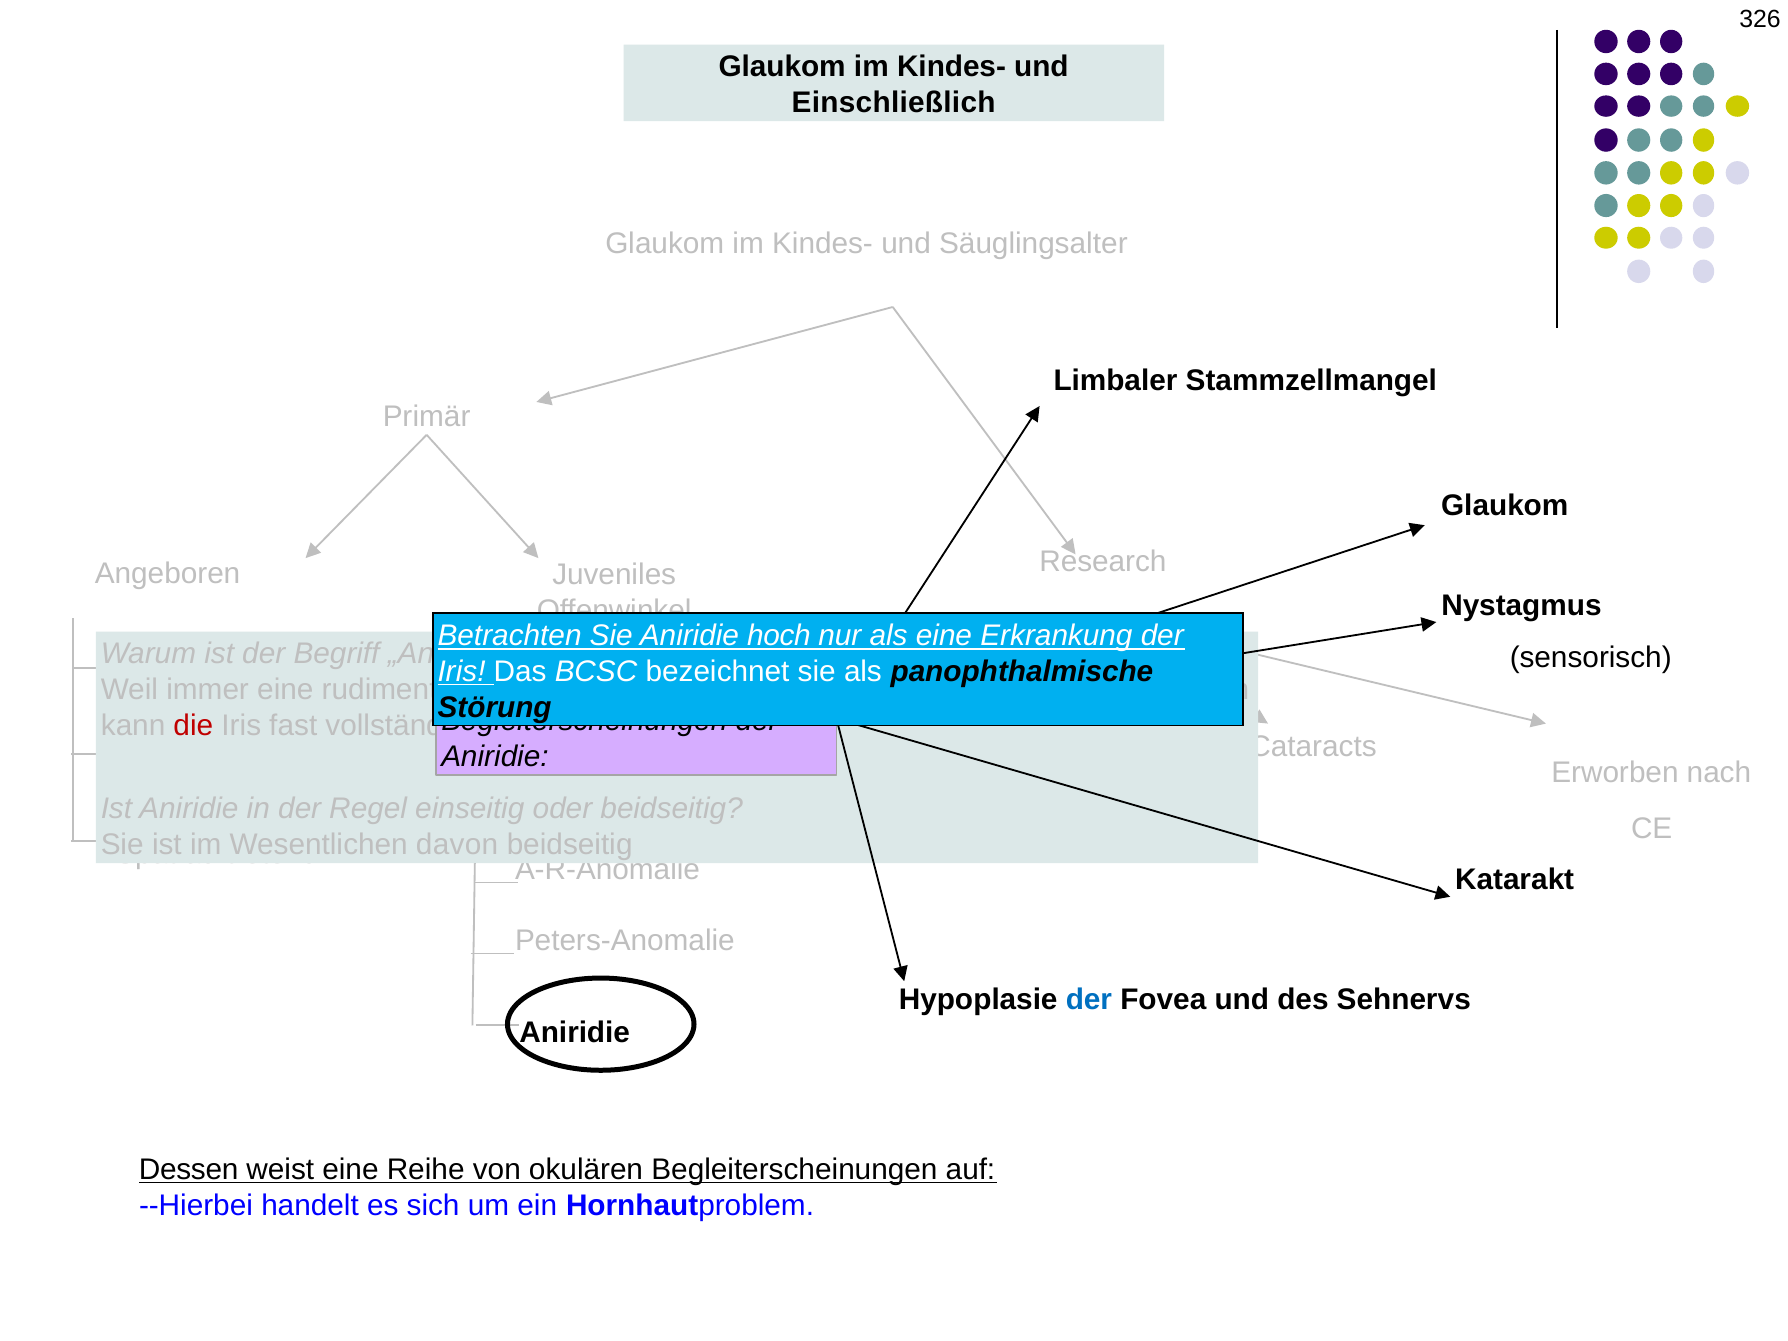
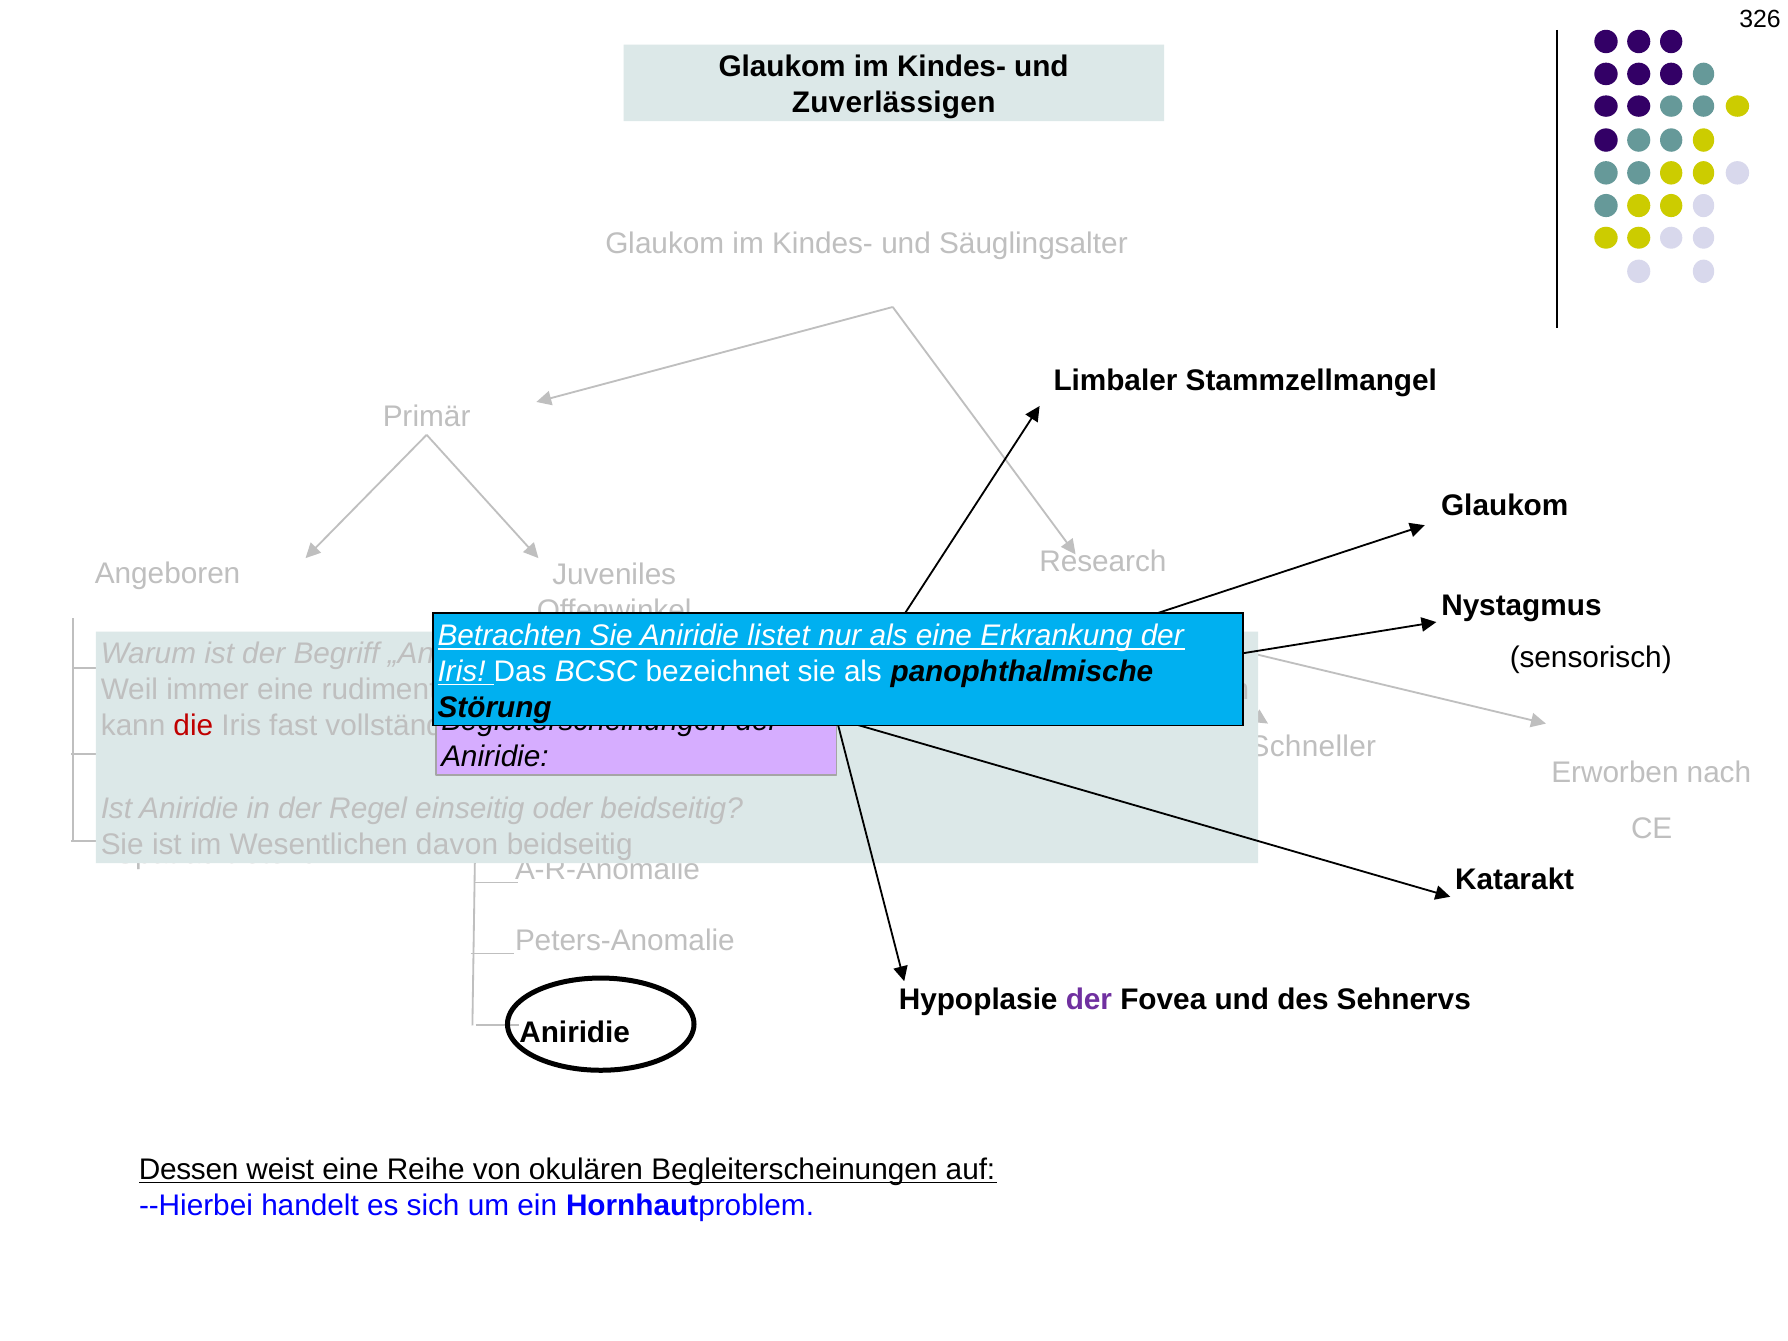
Einschließlich: Einschließlich -> Zuverlässigen (894, 103)
hoch: hoch -> listet (779, 636)
Cataracts: Cataracts -> Schneller (1313, 747)
der colour: blue -> purple (1089, 999)
